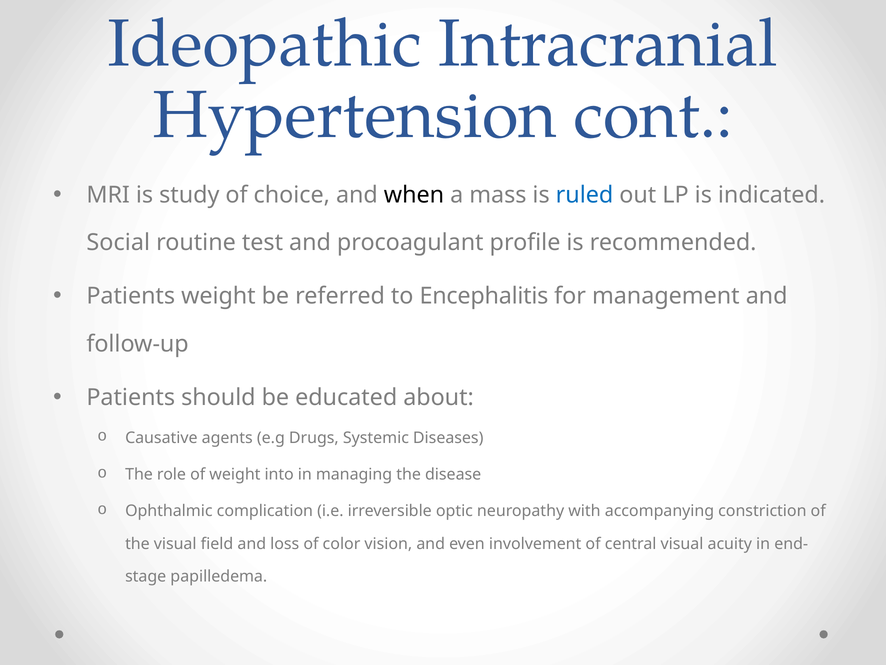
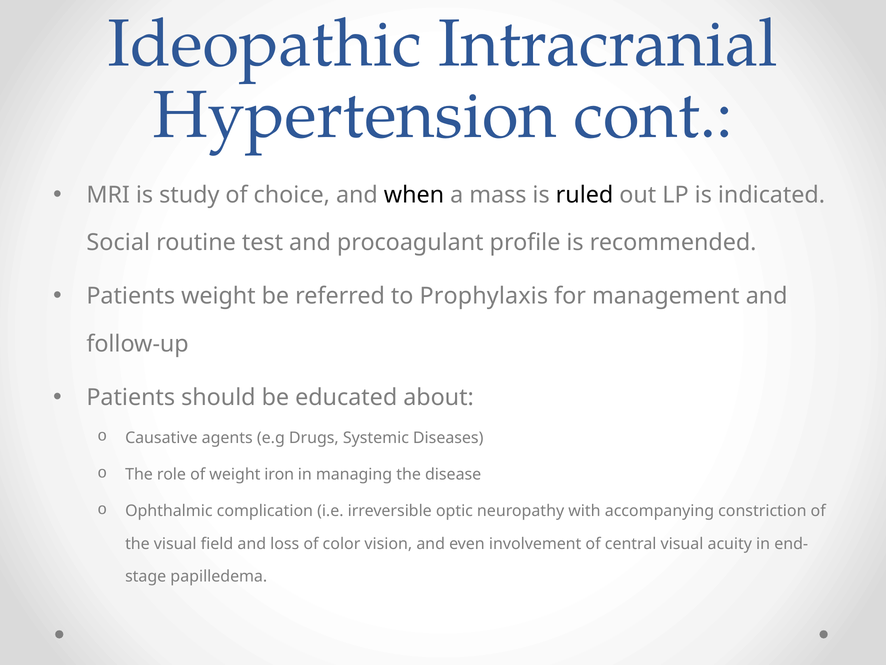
ruled colour: blue -> black (585, 195)
Encephalitis: Encephalitis -> Prophylaxis (484, 296)
into: into -> iron (279, 474)
